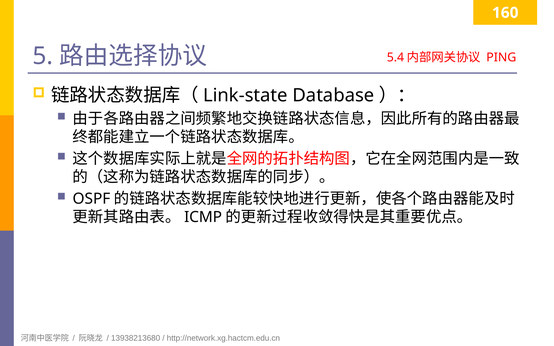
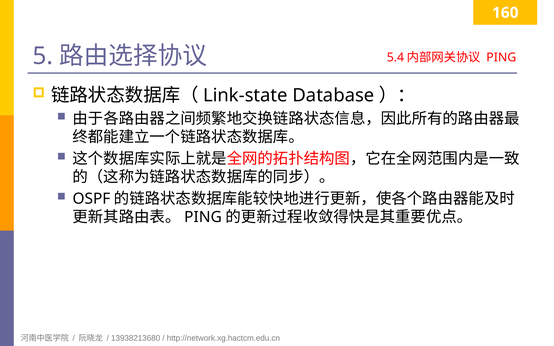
ICMP: ICMP -> PING (203, 217)
